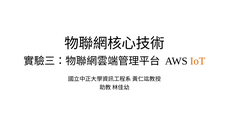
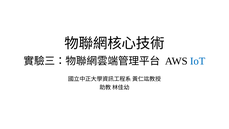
IoT colour: orange -> blue (198, 61)
